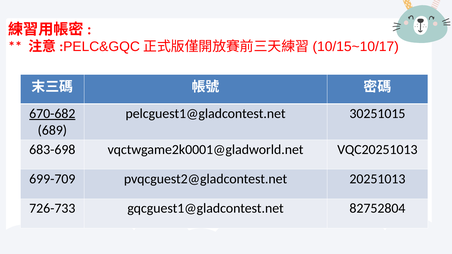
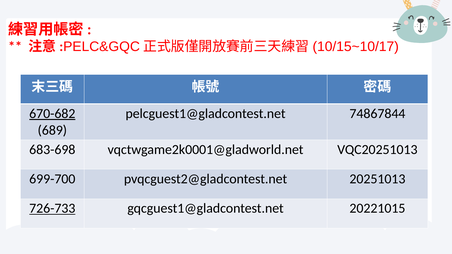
30251015: 30251015 -> 74867844 (377, 114)
699-709: 699-709 -> 699-700 (52, 179)
726-733 underline: none -> present (52, 209)
82752804: 82752804 -> 20221015 (377, 209)
